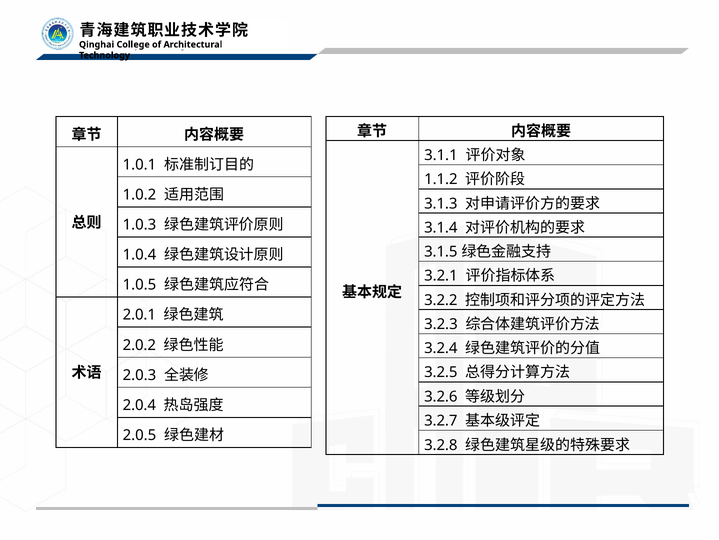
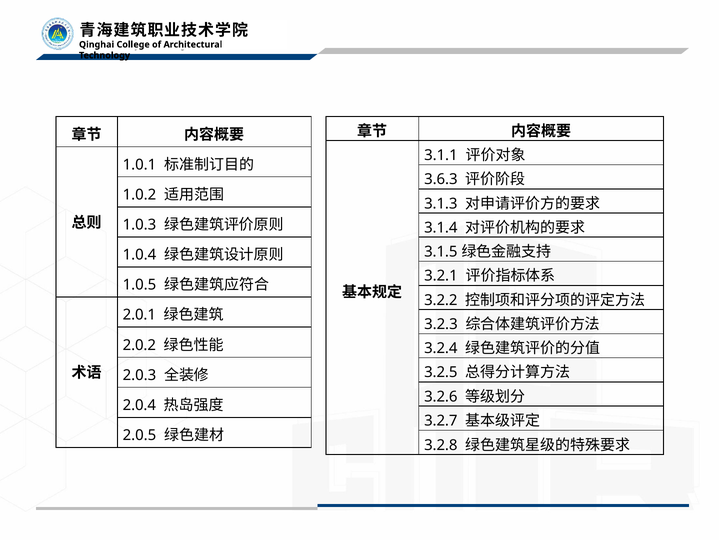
1.1.2: 1.1.2 -> 3.6.3 (441, 179)
